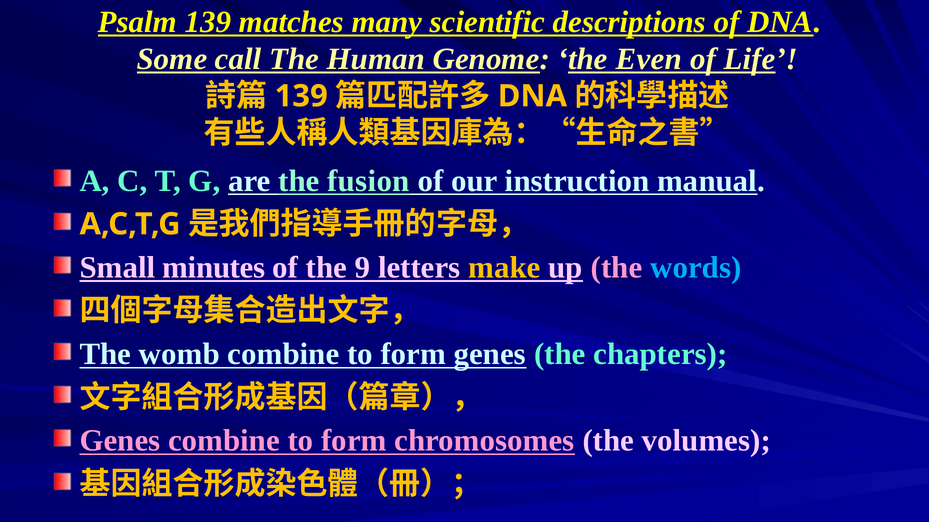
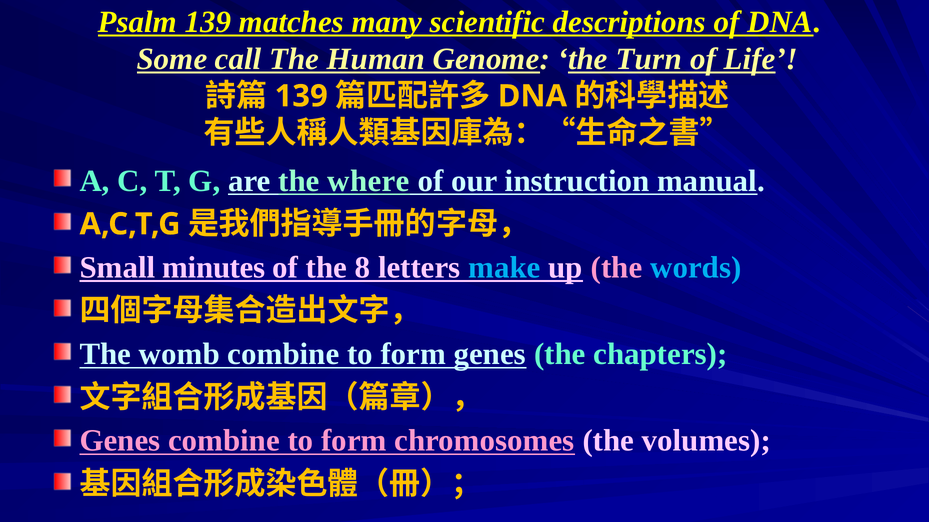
Even: Even -> Turn (649, 59)
fusion: fusion -> where (368, 181)
9: 9 -> 8 (363, 268)
make colour: yellow -> light blue (504, 268)
